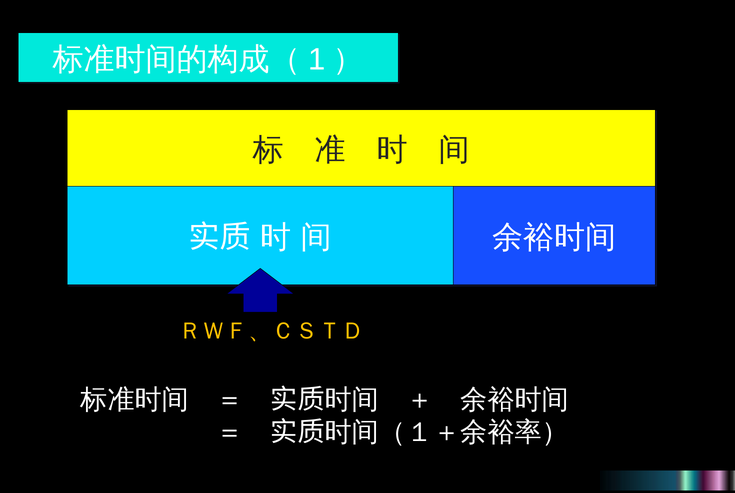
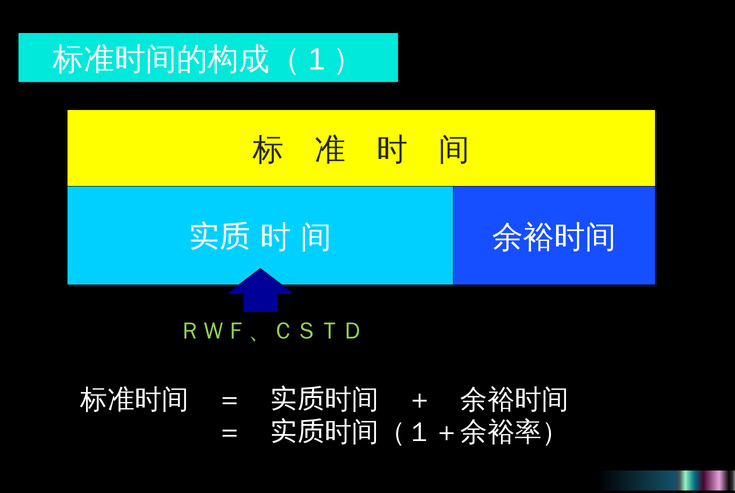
ＲＷＦ、ＣＳＴＤ colour: yellow -> light green (272, 331)
